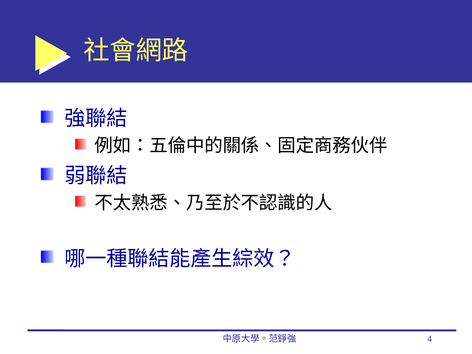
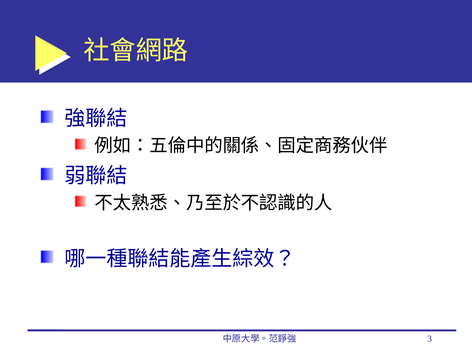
4: 4 -> 3 (430, 339)
